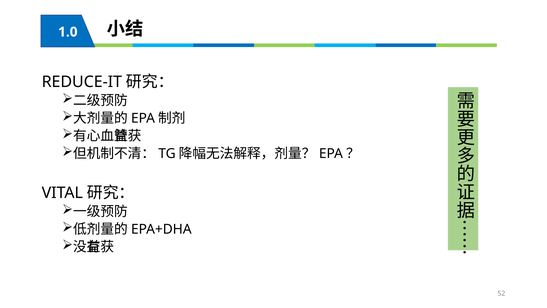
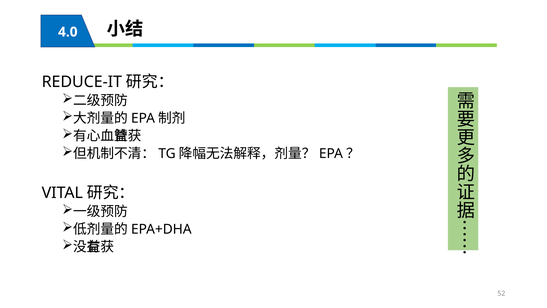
1.0: 1.0 -> 4.0 (68, 32)
